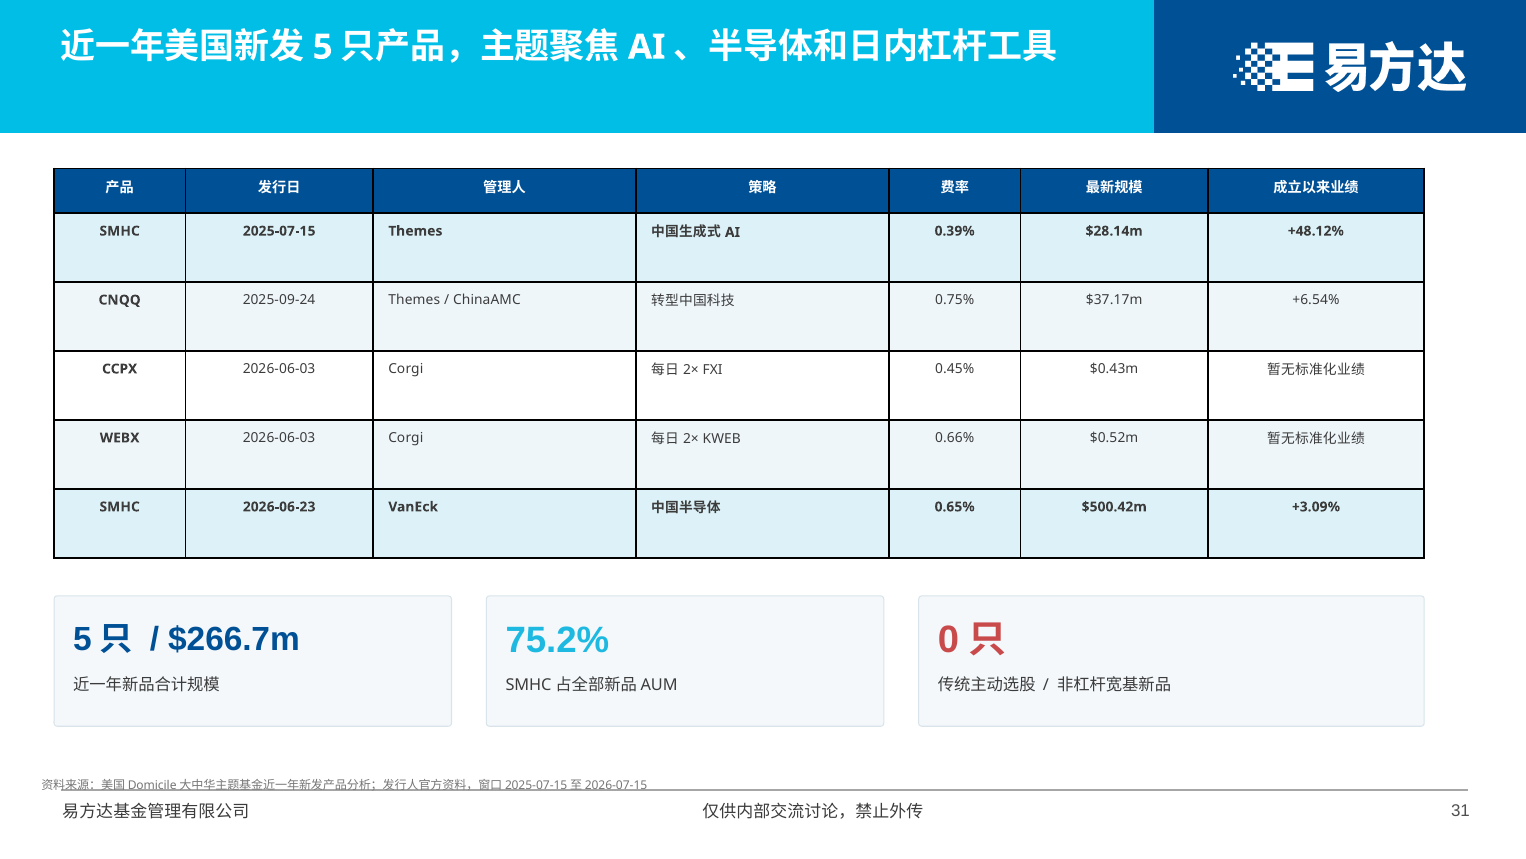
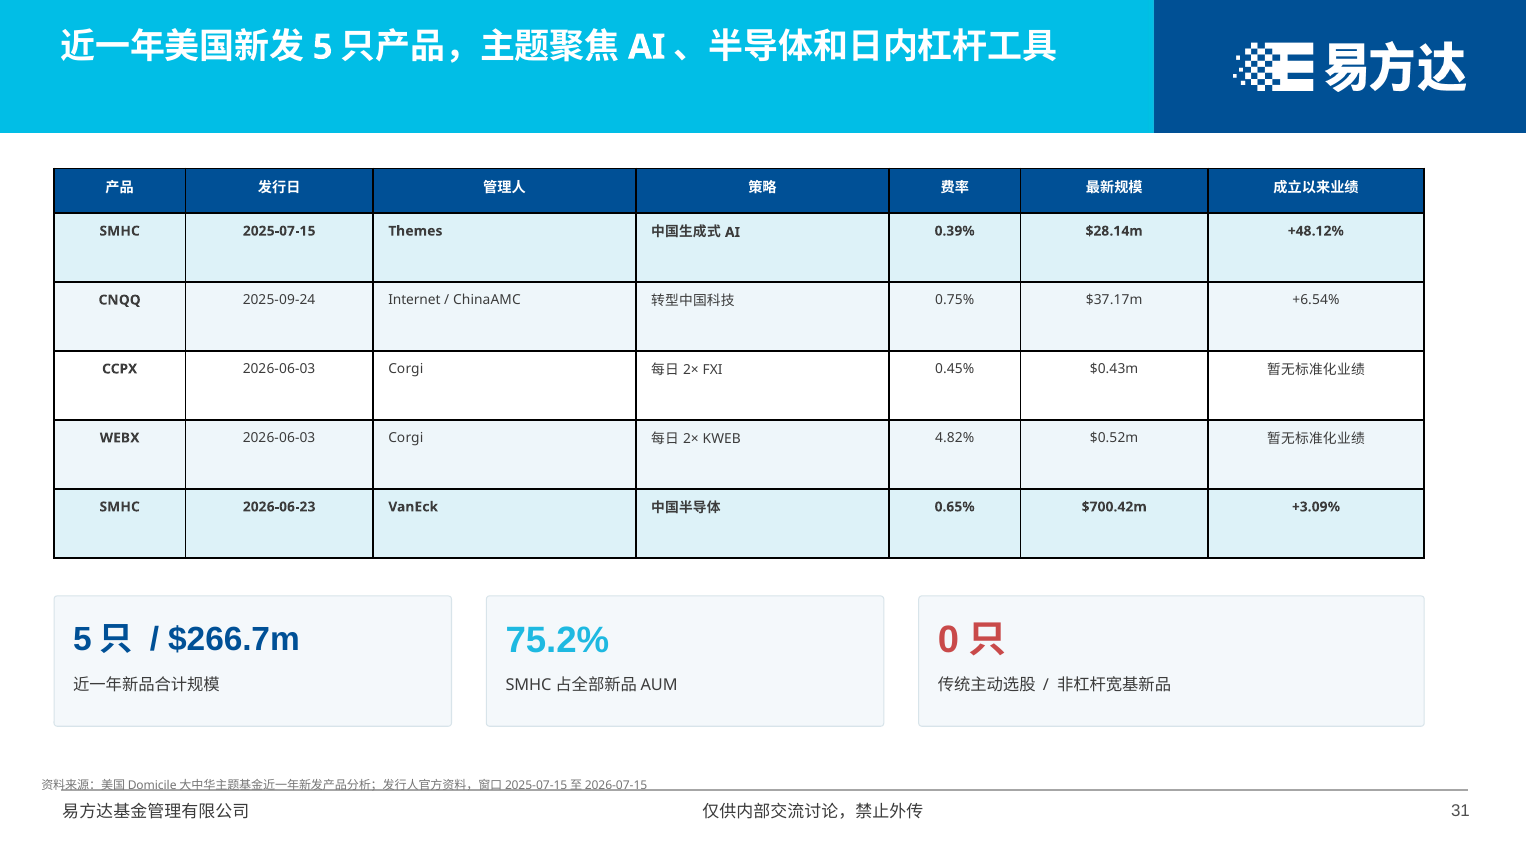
2025-09-24 Themes: Themes -> Internet (414, 300)
0.66%: 0.66% -> 4.82% (955, 438)
$500.42m: $500.42m -> $700.42m (1114, 507)
